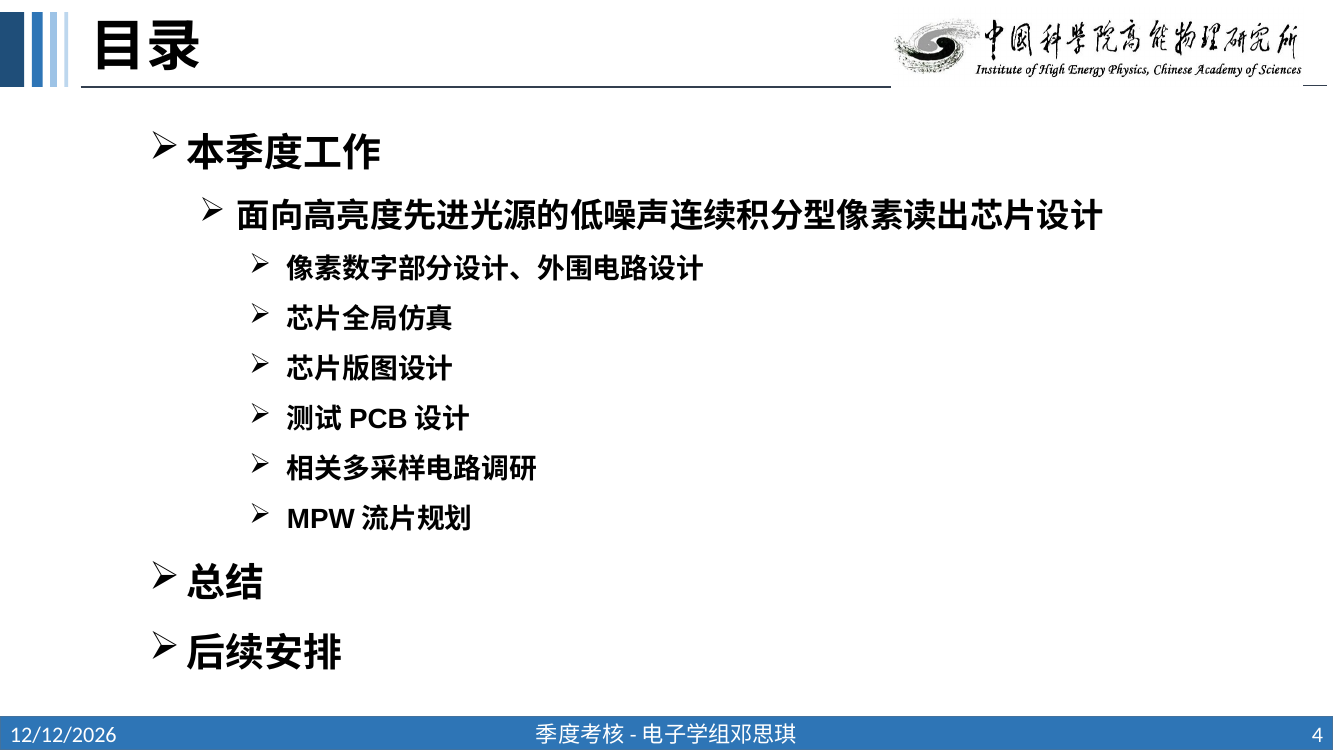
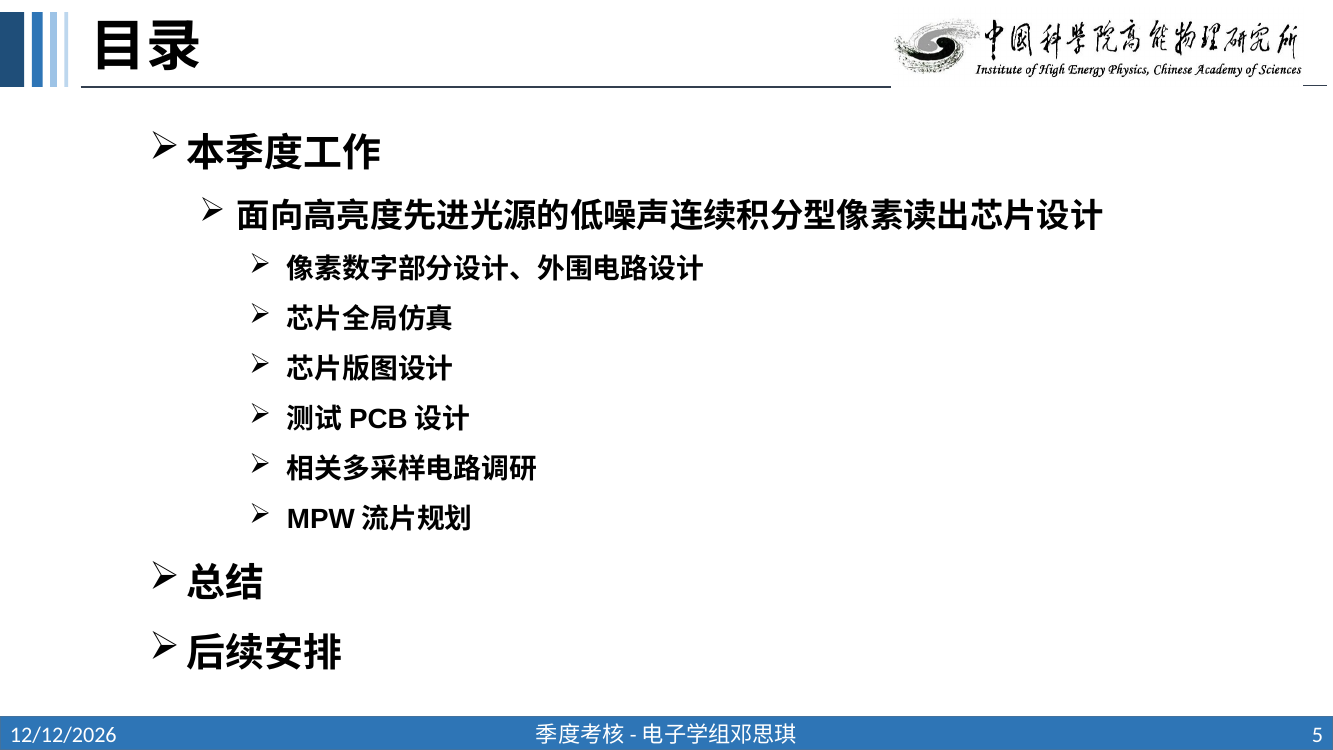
4: 4 -> 5 (1317, 734)
